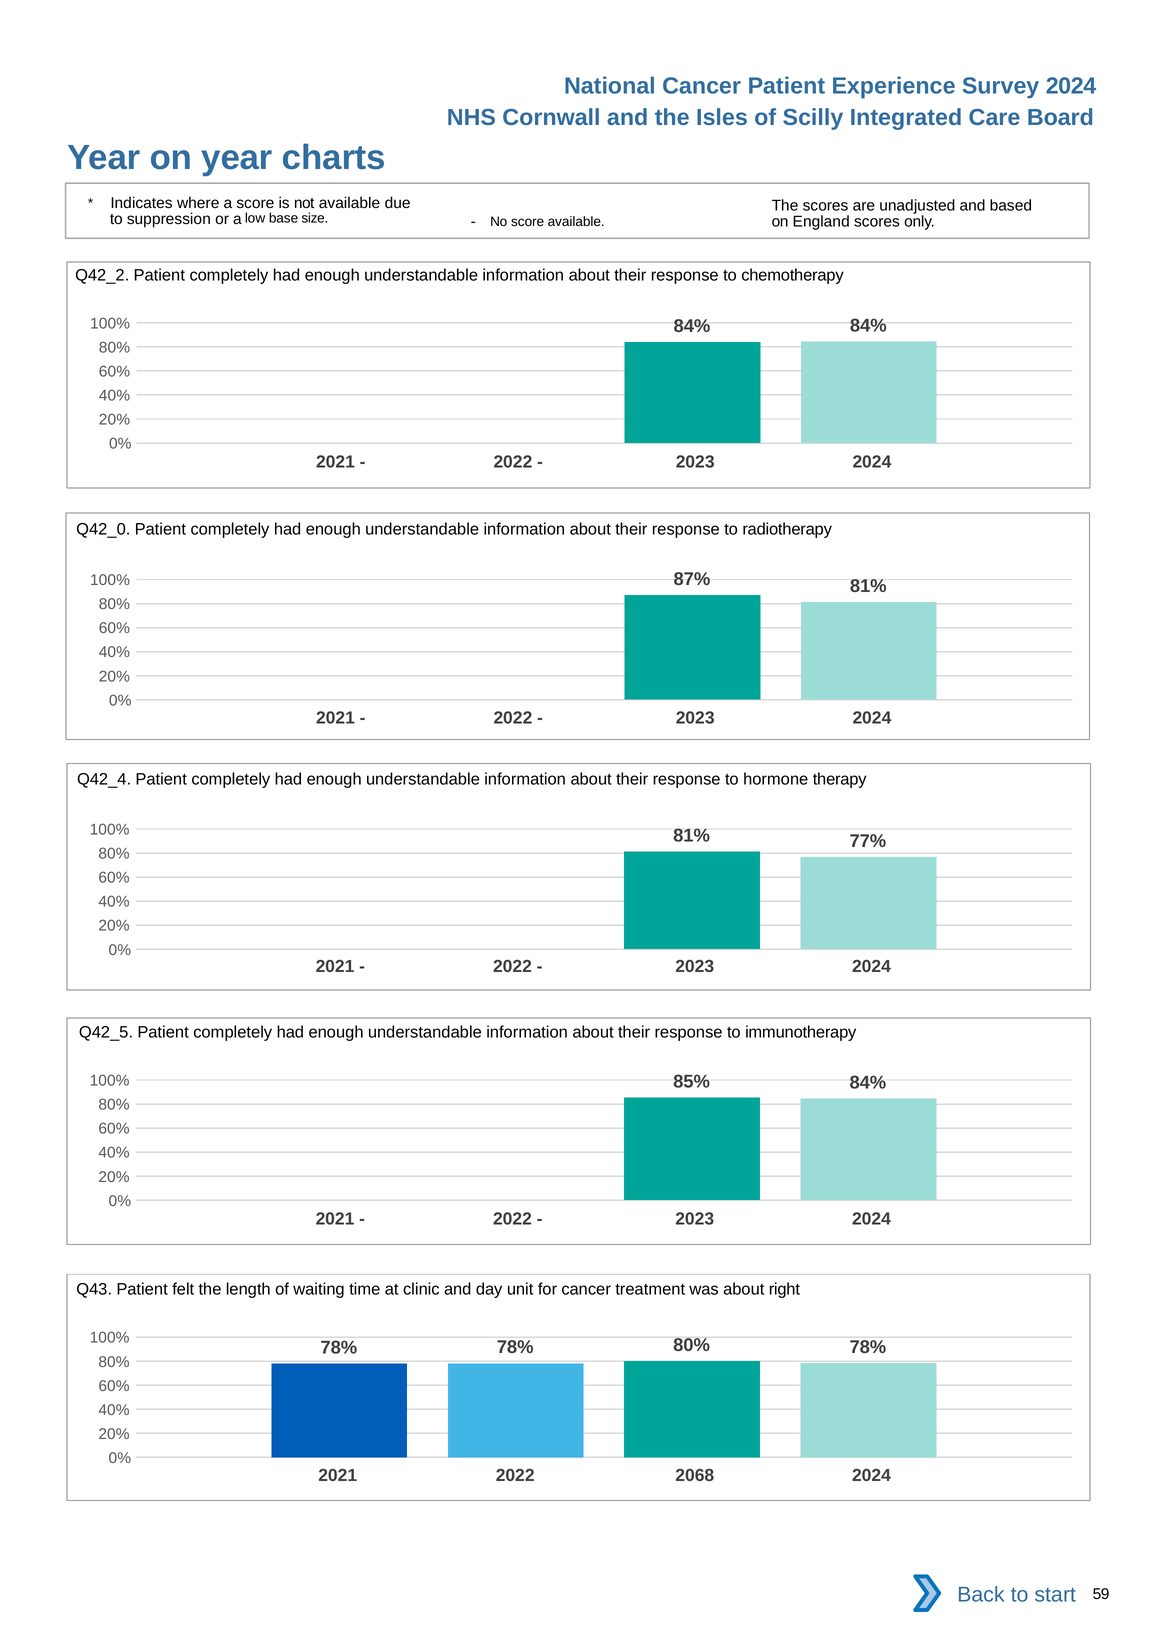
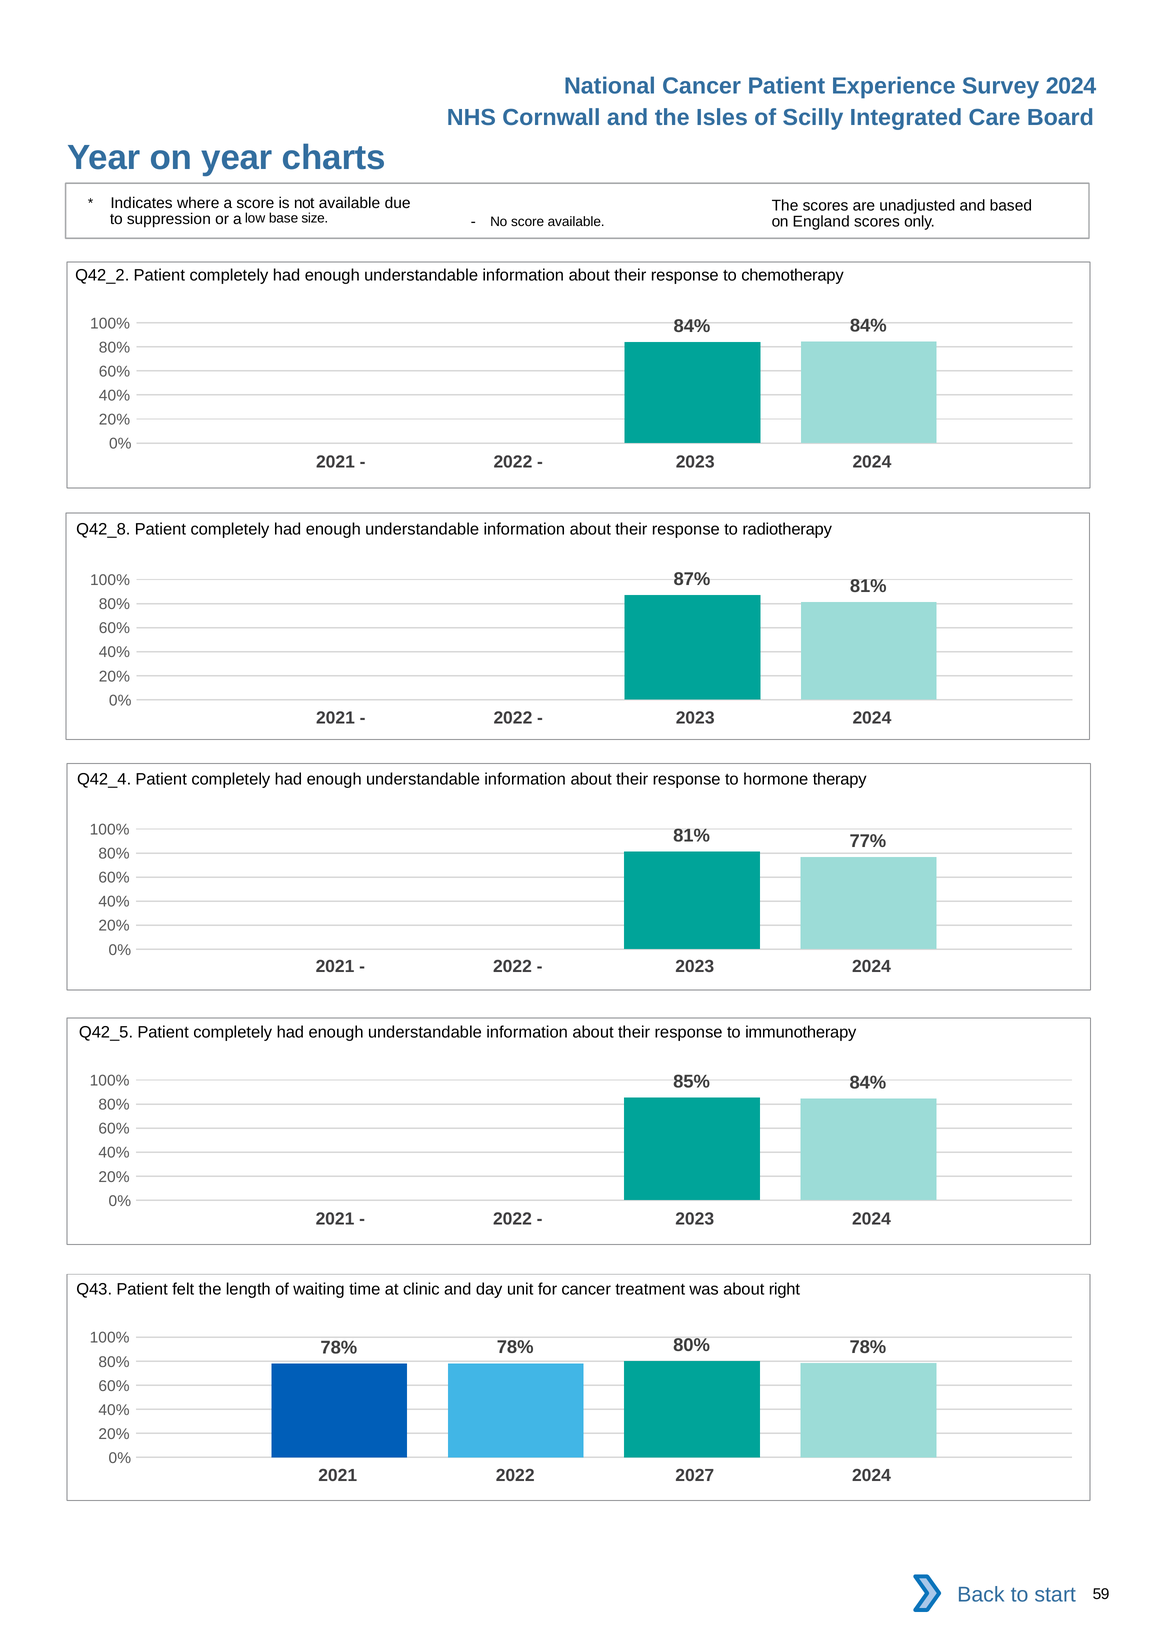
Q42_0: Q42_0 -> Q42_8 (103, 529)
2068: 2068 -> 2027 (695, 1475)
